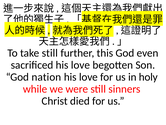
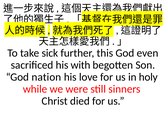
take still: still -> sick (50, 53)
sacrificed his love: love -> with (81, 65)
